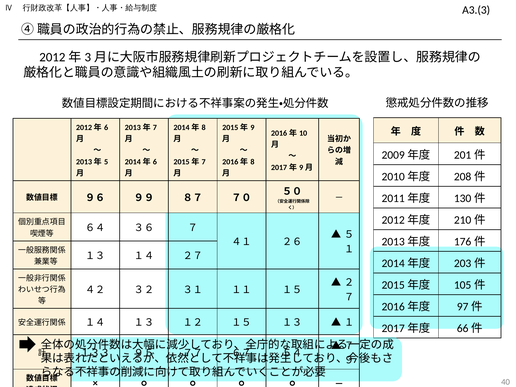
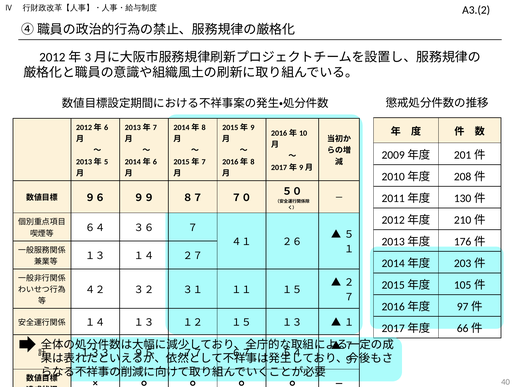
A3.(3: A3.(3 -> A3.(2 (476, 10)
